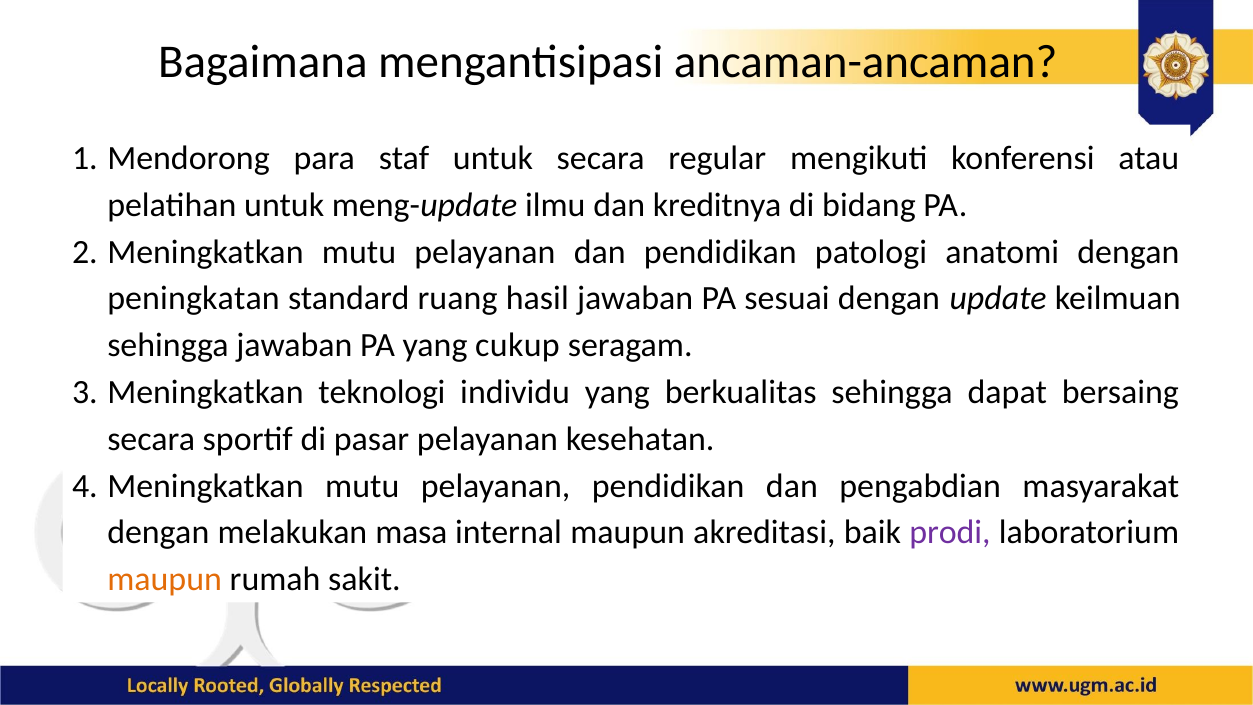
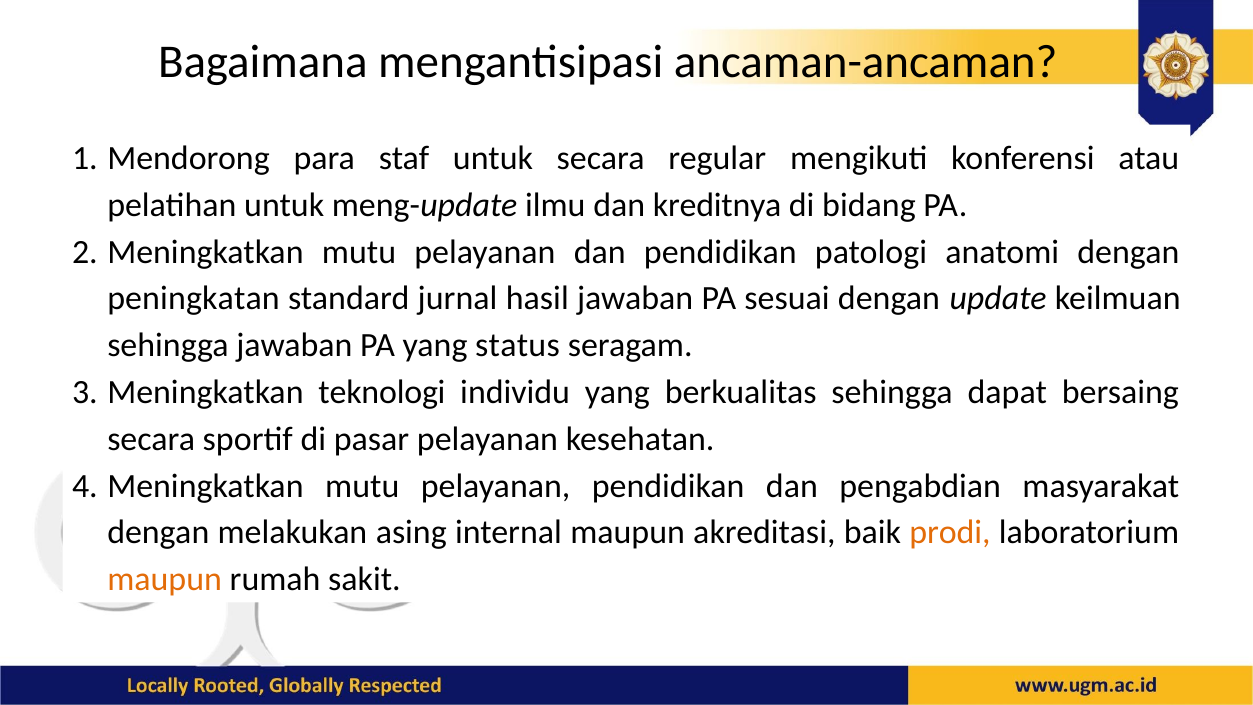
ruang: ruang -> jurnal (458, 299)
cukup: cukup -> status (518, 345)
masa: masa -> asing (411, 533)
prodi colour: purple -> orange (950, 533)
